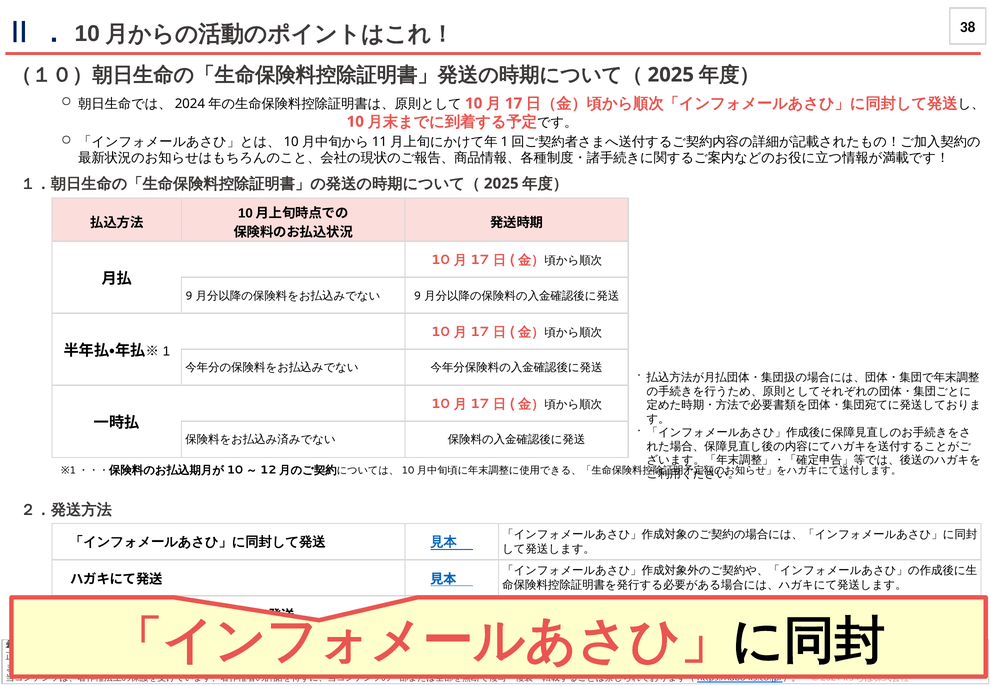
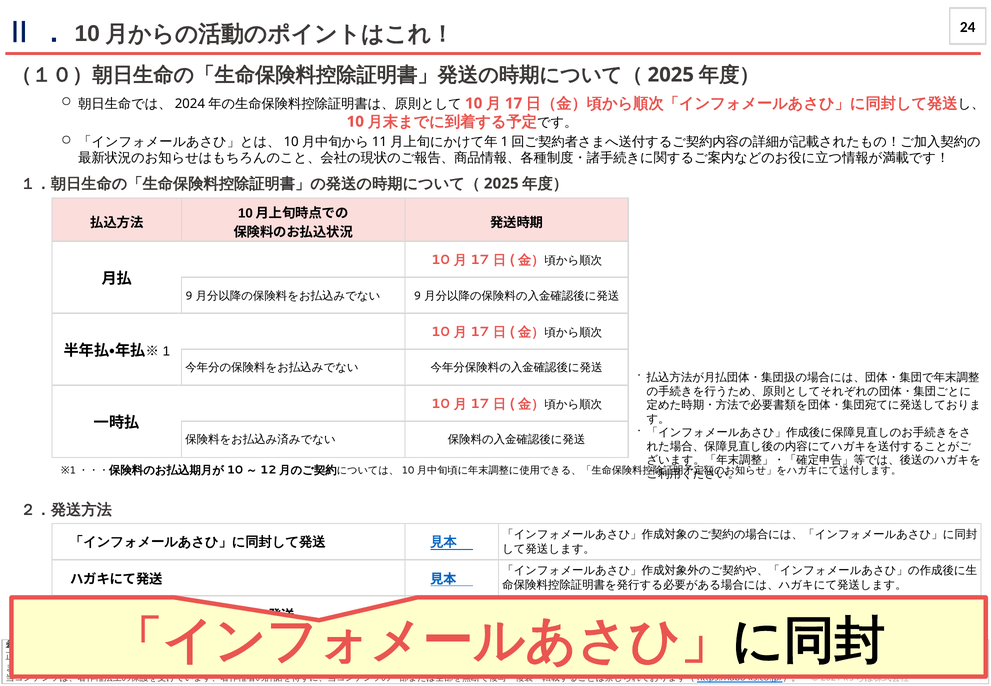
38: 38 -> 24 (968, 27)
